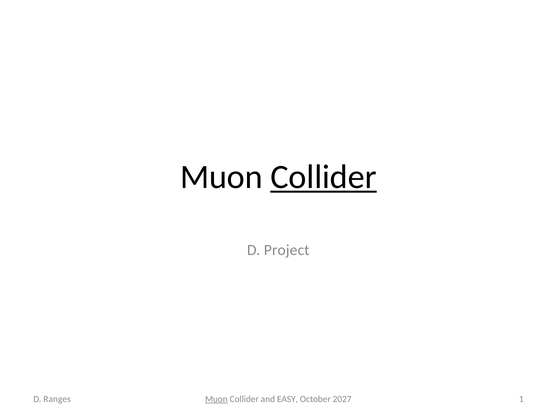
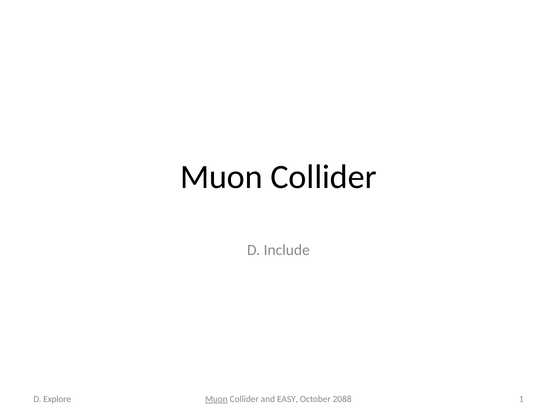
Collider underline: present -> none (324, 177)
Project: Project -> Include (287, 250)
2027: 2027 -> 2088 (342, 399)
Ranges: Ranges -> Explore (57, 399)
